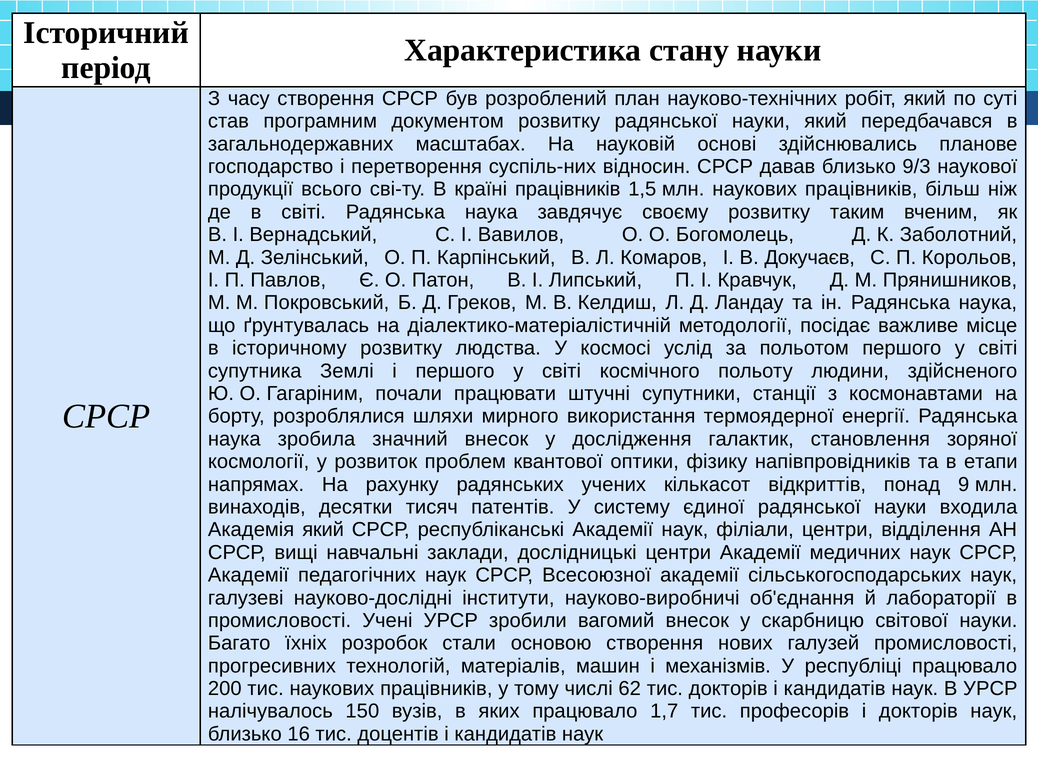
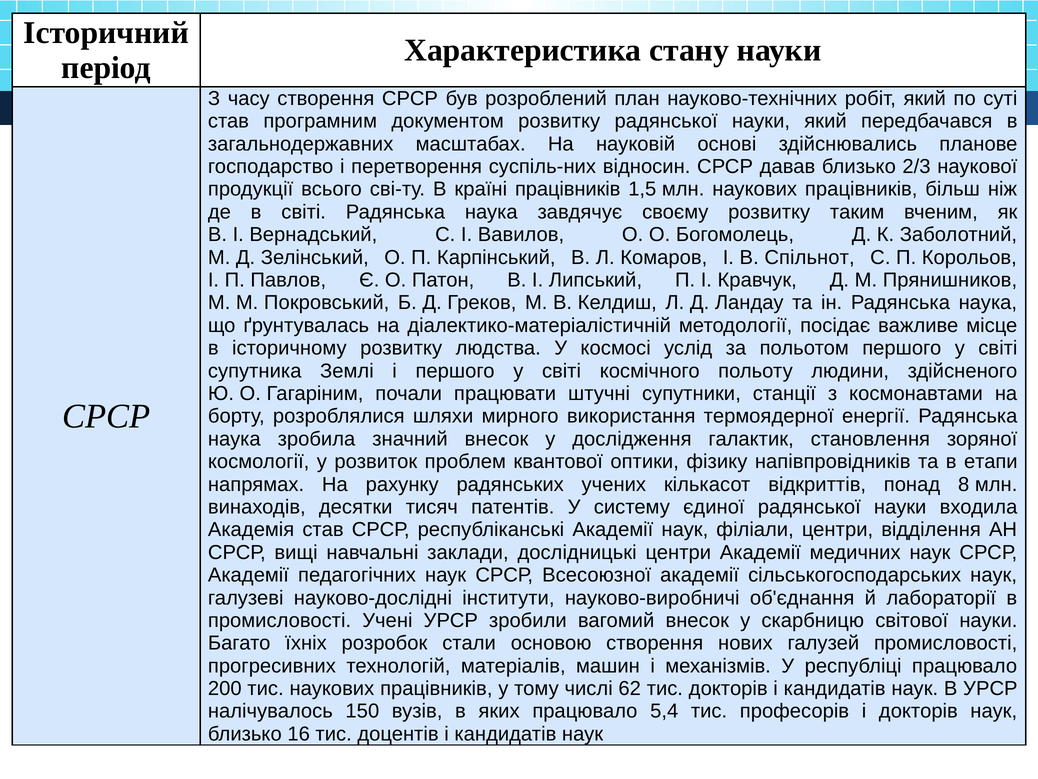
9/3: 9/3 -> 2/3 (917, 167)
Докучаєв: Докучаєв -> Спільнот (809, 257)
9: 9 -> 8 (964, 484)
Академія який: який -> став (323, 529)
1,7: 1,7 -> 5,4 (664, 711)
